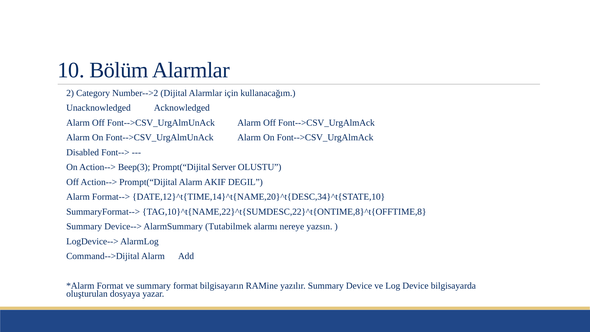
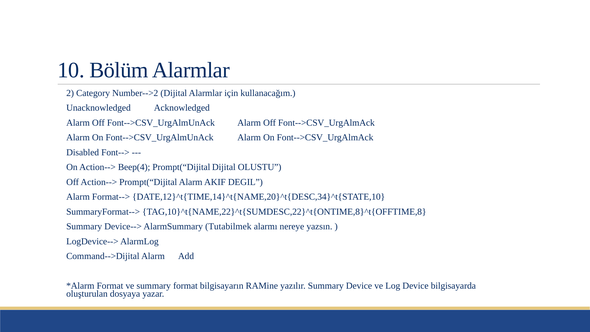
Beep(3: Beep(3 -> Beep(4 (134, 167)
Prompt(“Dijital Server: Server -> Dijital (224, 167)
